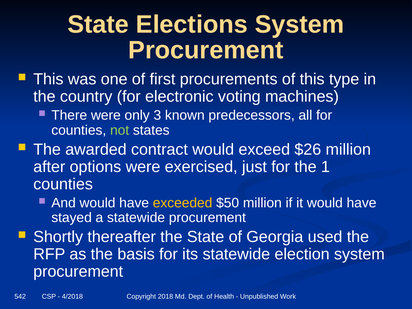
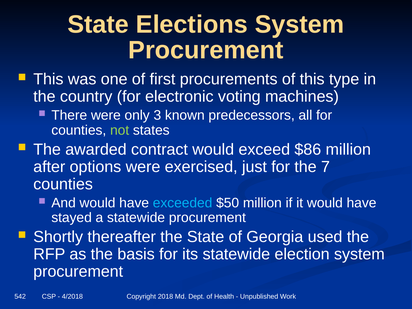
$26: $26 -> $86 (308, 150)
1: 1 -> 7 (325, 167)
exceeded colour: yellow -> light blue (183, 203)
